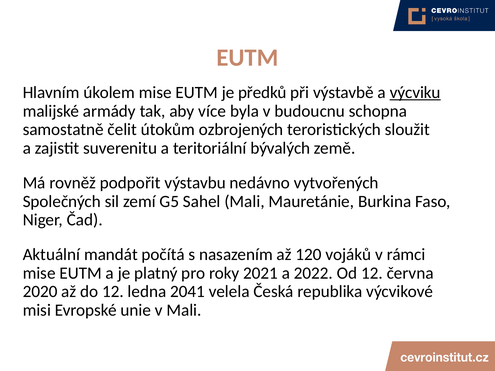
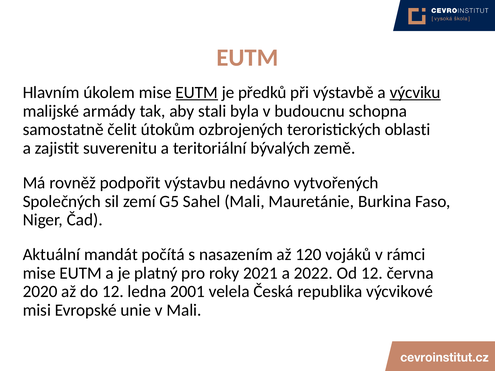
EUTM underline: none -> present (197, 93)
více: více -> stali (212, 111)
sloužit: sloužit -> oblasti (407, 130)
2041: 2041 -> 2001 (188, 292)
